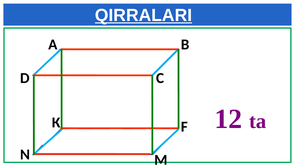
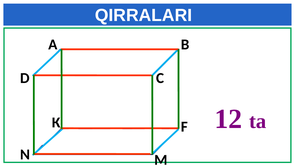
QIRRALARI underline: present -> none (144, 15)
